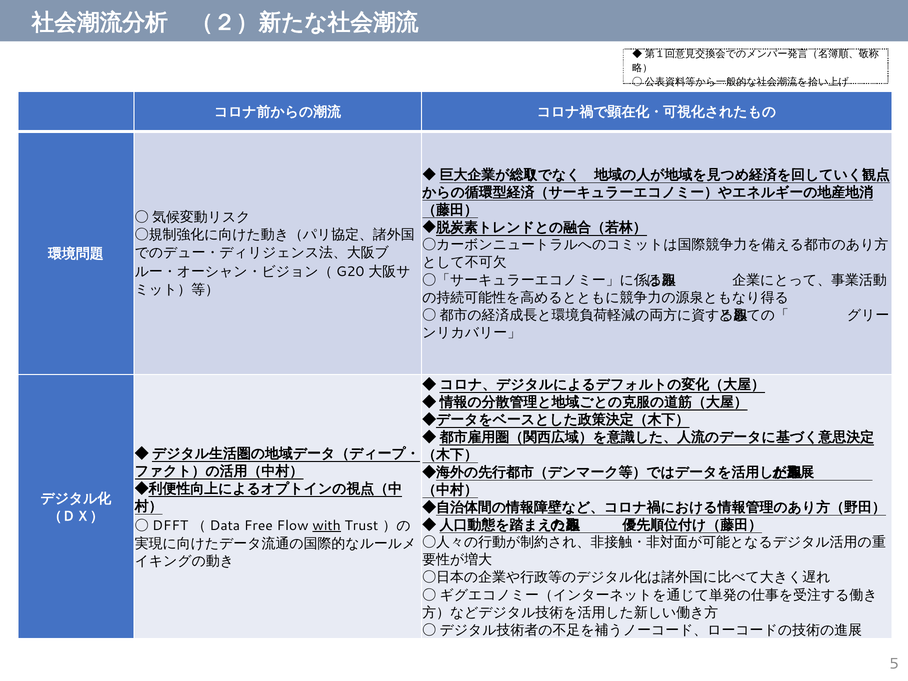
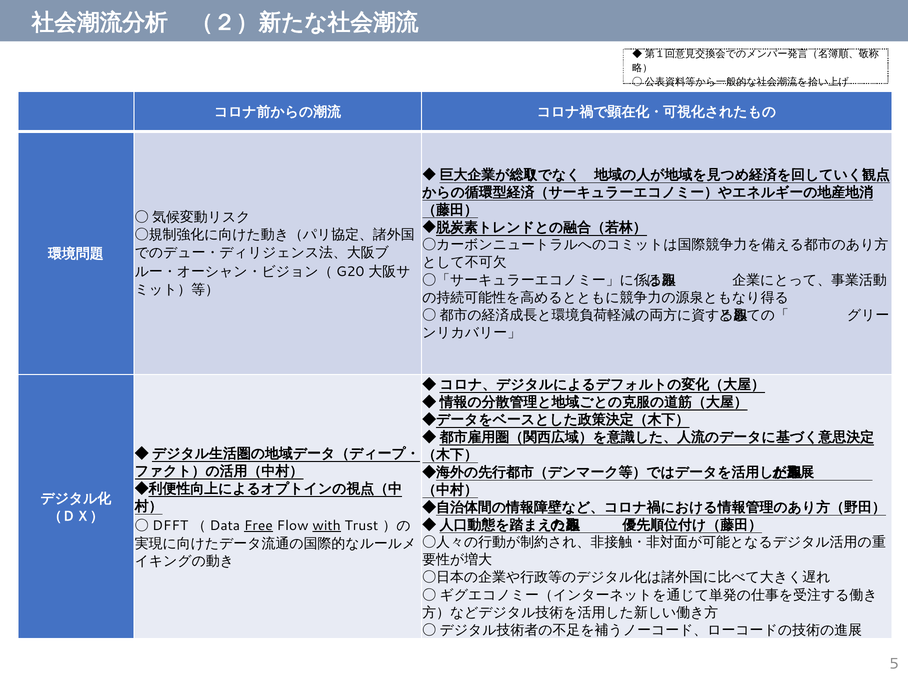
Free underline: none -> present (258, 525)
